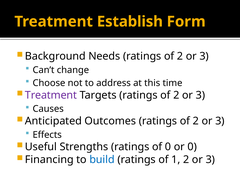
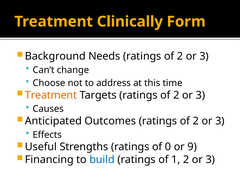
Establish: Establish -> Clinically (130, 22)
Treatment colour: purple -> orange (51, 95)
or 0: 0 -> 9 (192, 147)
